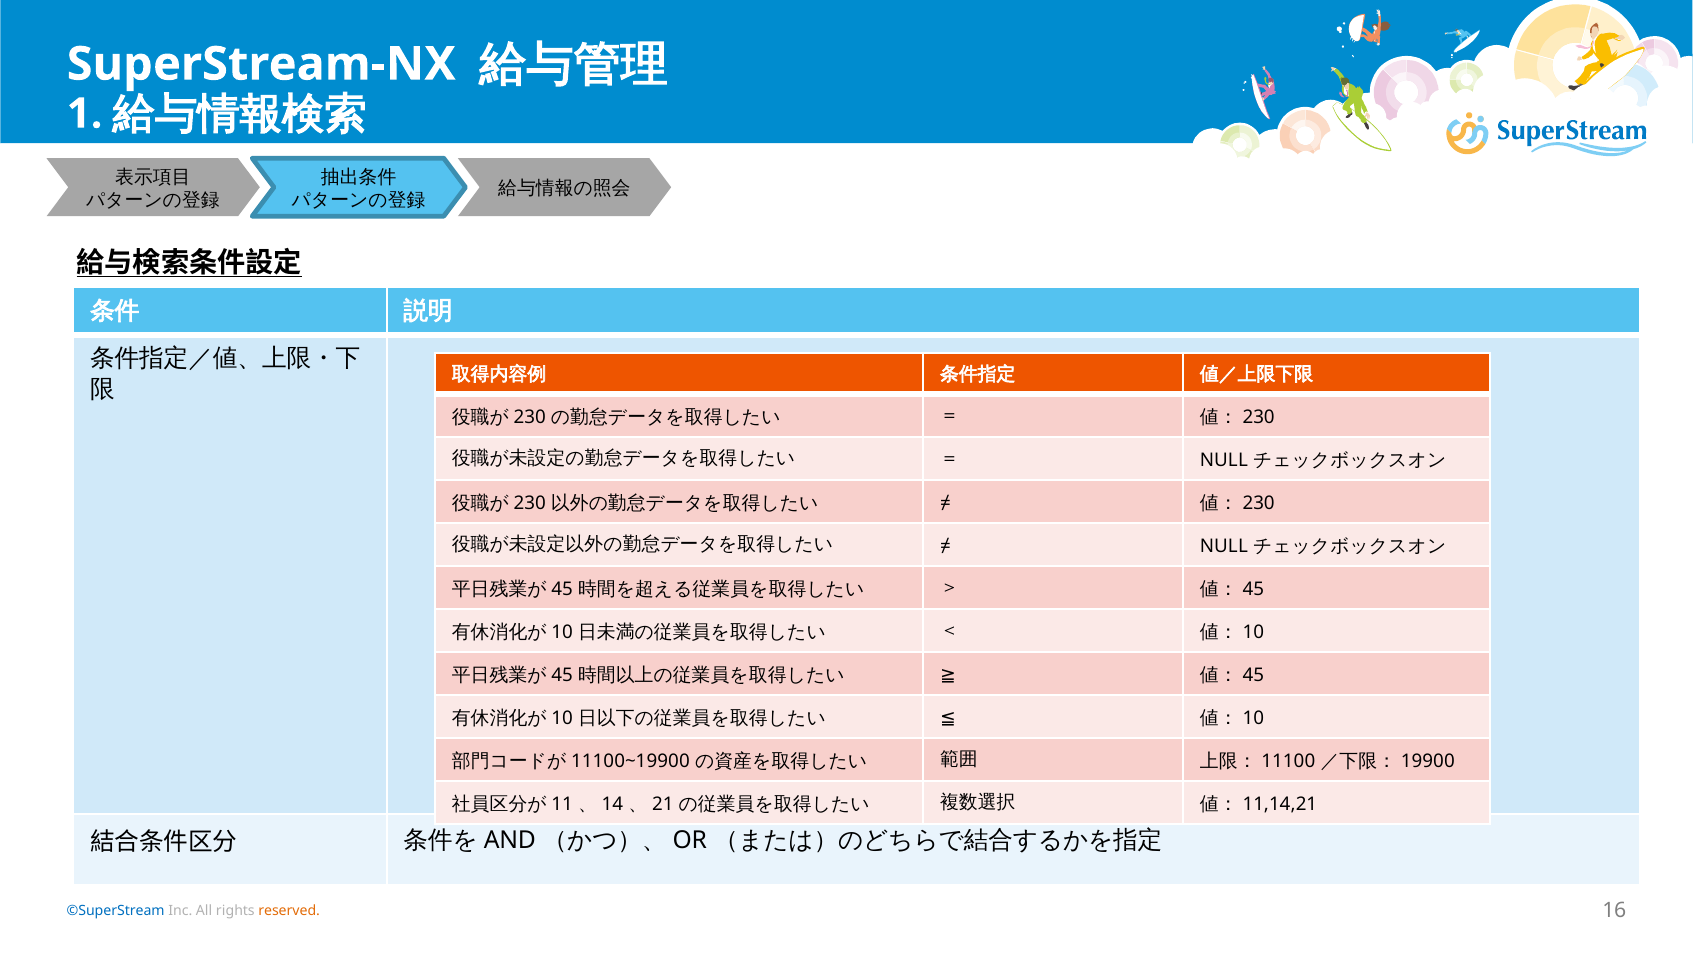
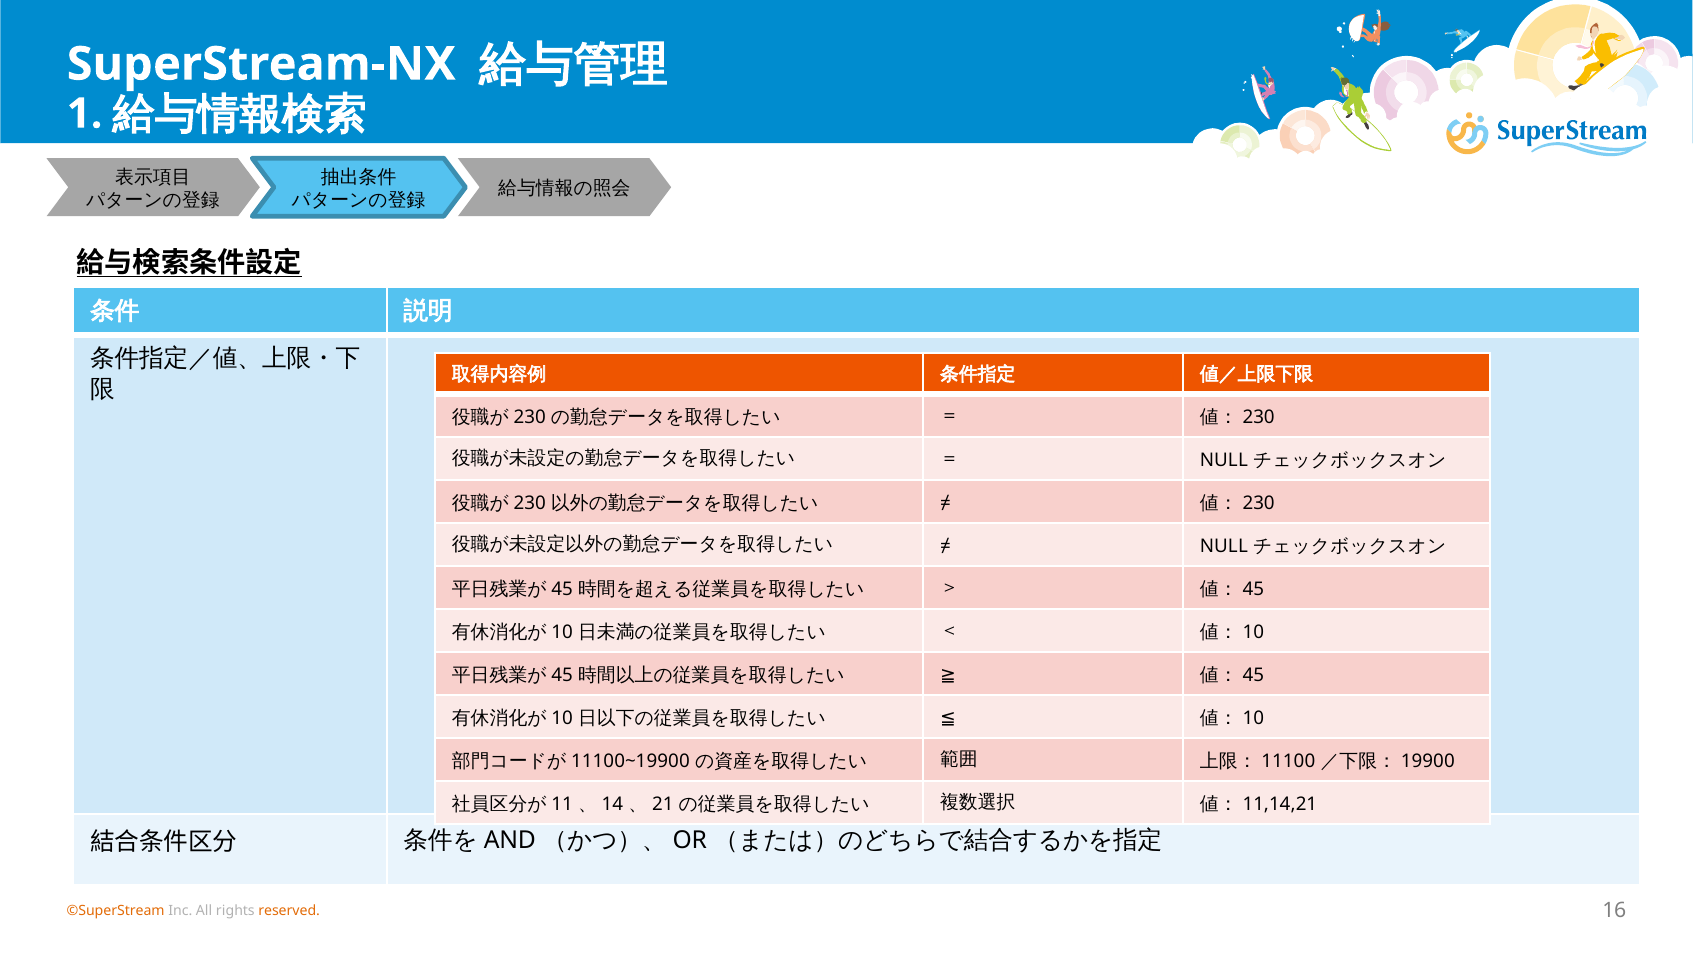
©SuperStream colour: blue -> orange (116, 910)
